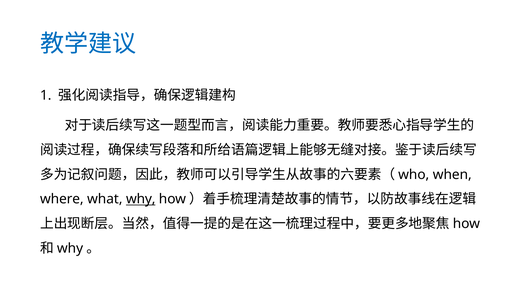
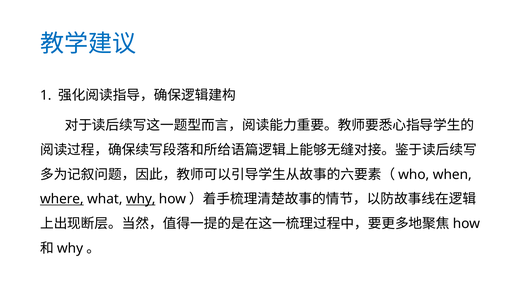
where underline: none -> present (62, 199)
